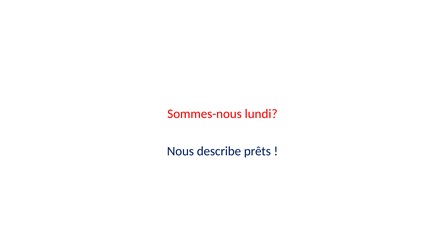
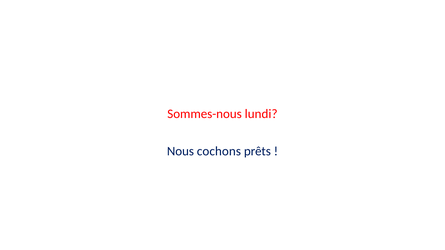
describe: describe -> cochons (219, 151)
